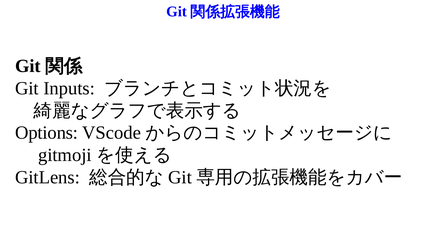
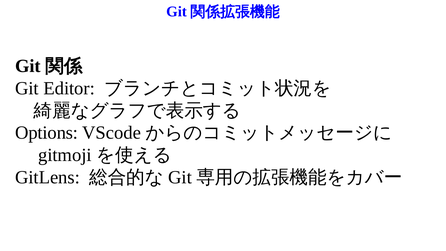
Inputs: Inputs -> Editor (69, 88)
